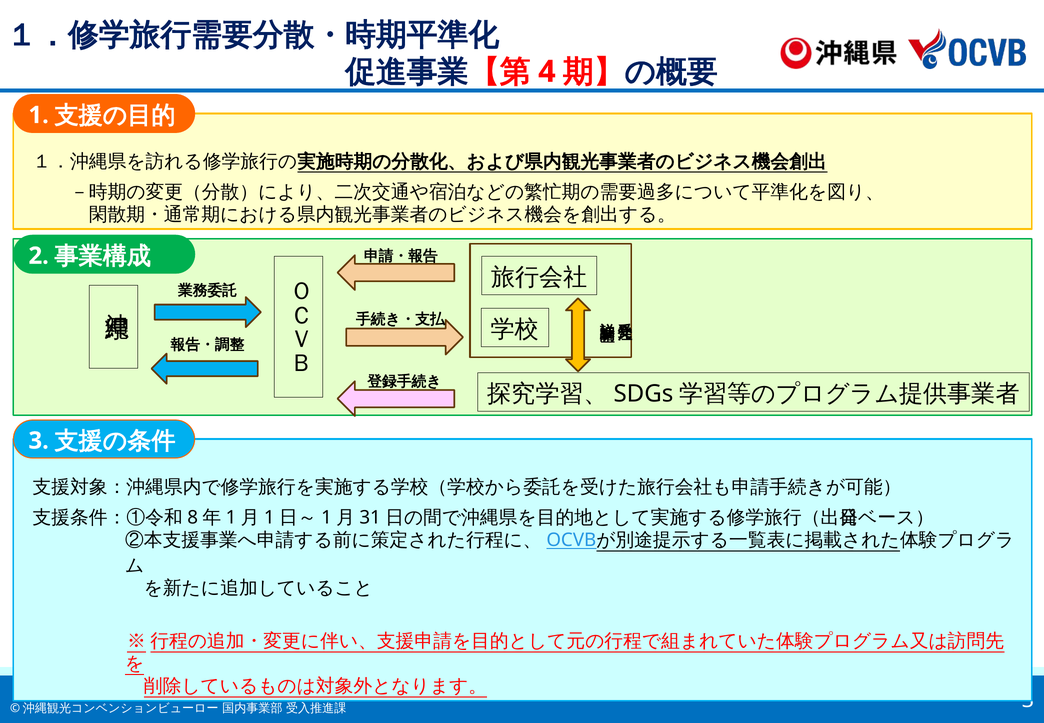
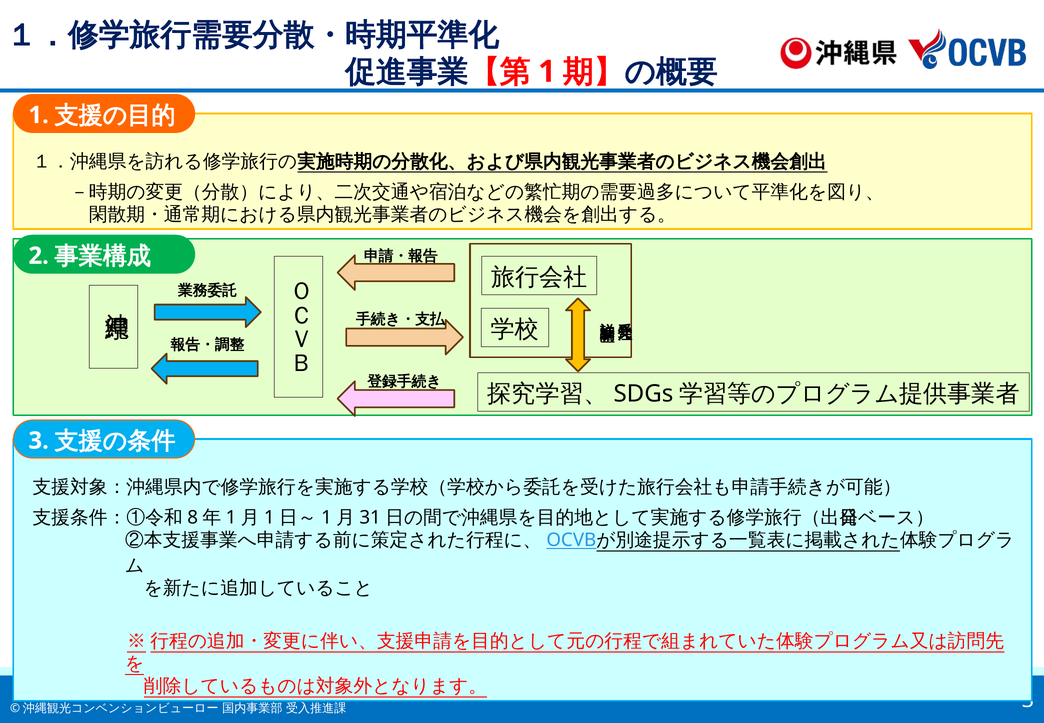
4: 4 -> 1 (547, 72)
